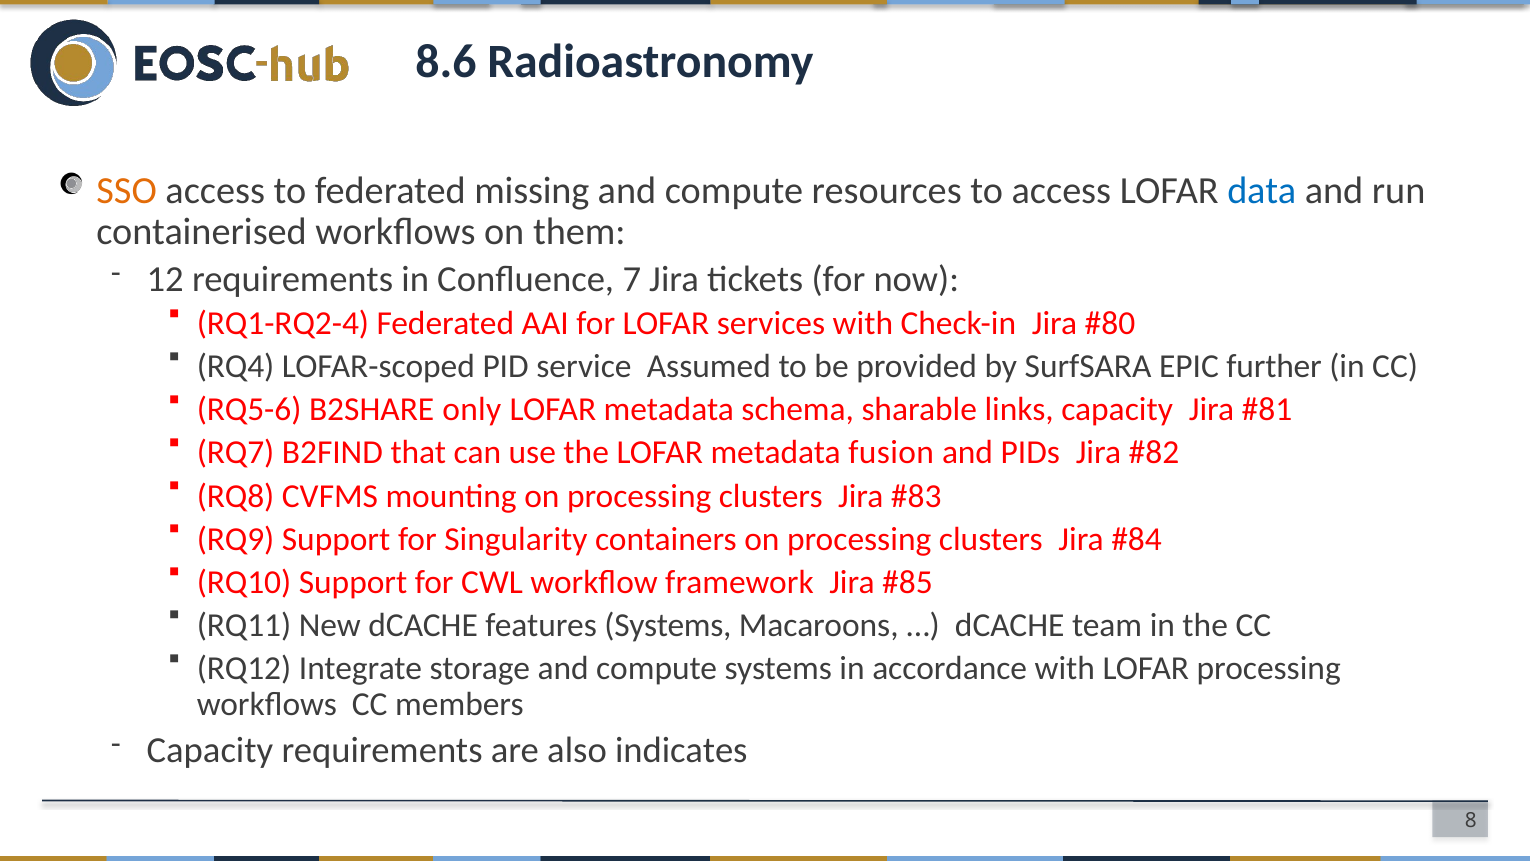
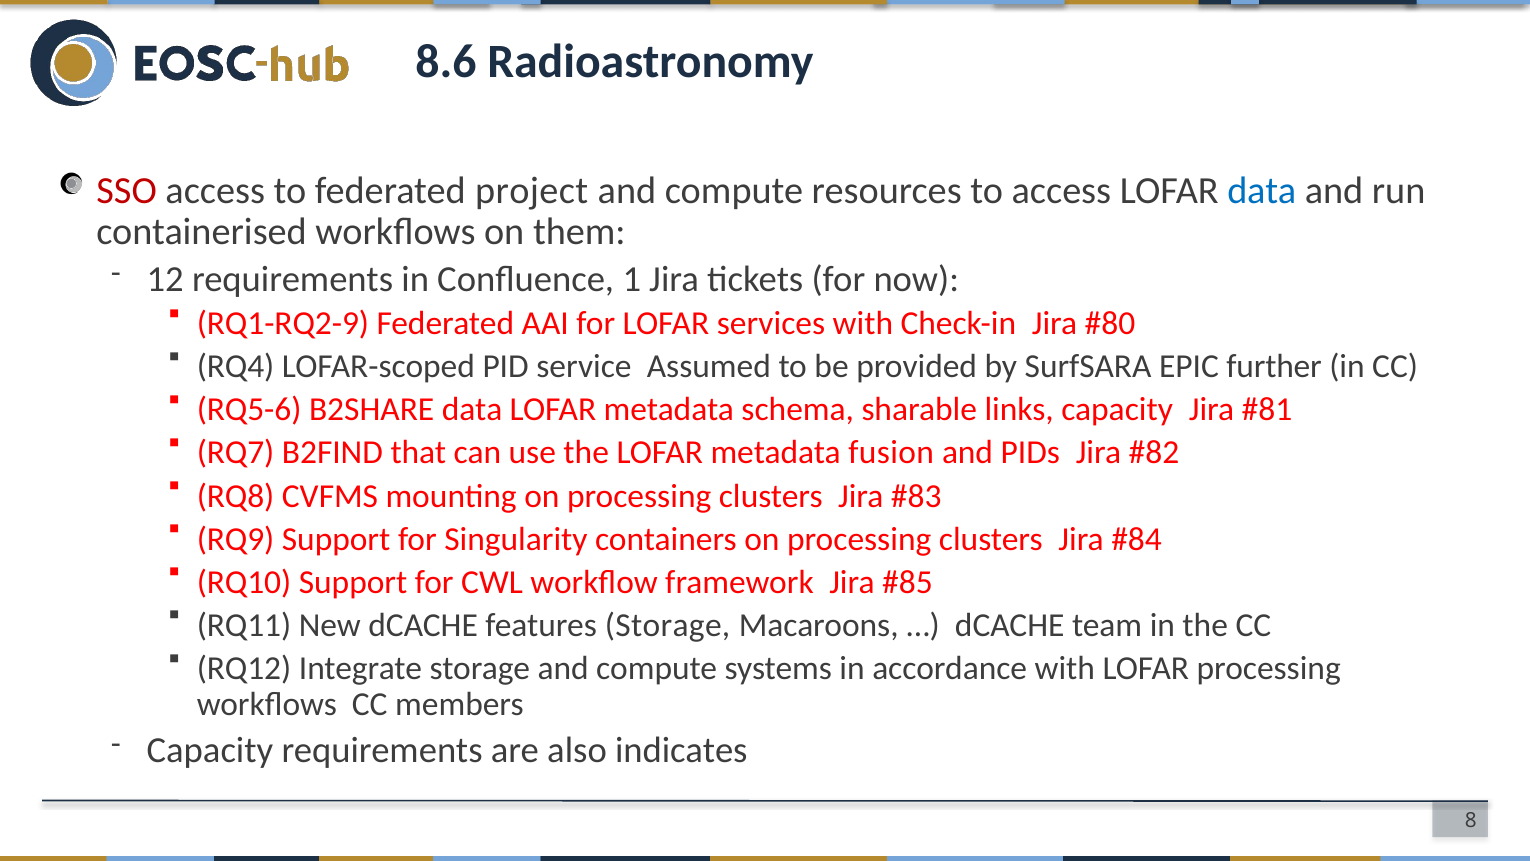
SSO colour: orange -> red (127, 190)
missing: missing -> project (532, 190)
7: 7 -> 1 (632, 279)
RQ1-RQ2-4: RQ1-RQ2-4 -> RQ1-RQ2-9 (283, 324)
B2SHARE only: only -> data (472, 410)
features Systems: Systems -> Storage (668, 625)
